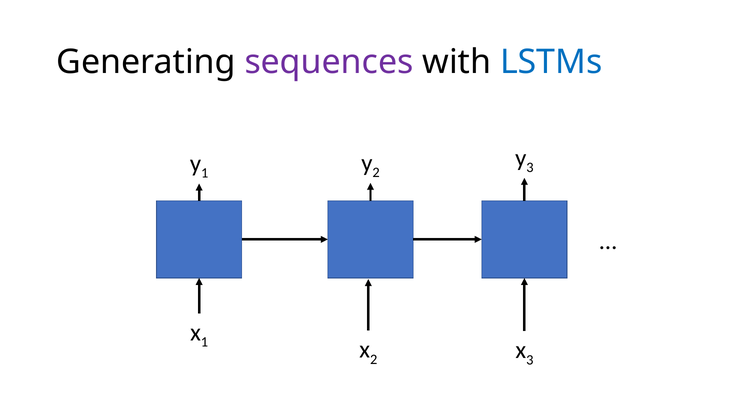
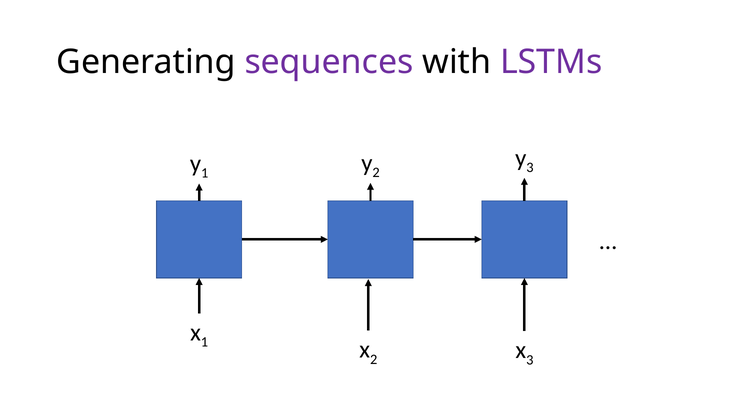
LSTMs colour: blue -> purple (551, 62)
